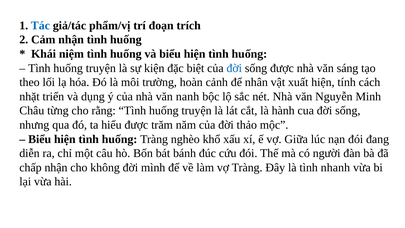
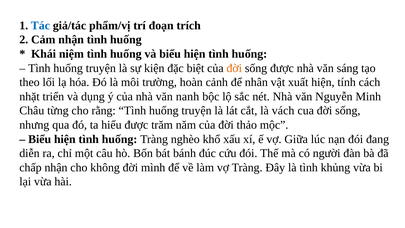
đời colour: blue -> orange (234, 68)
hành: hành -> vách (283, 111)
nhanh: nhanh -> khủng (335, 167)
